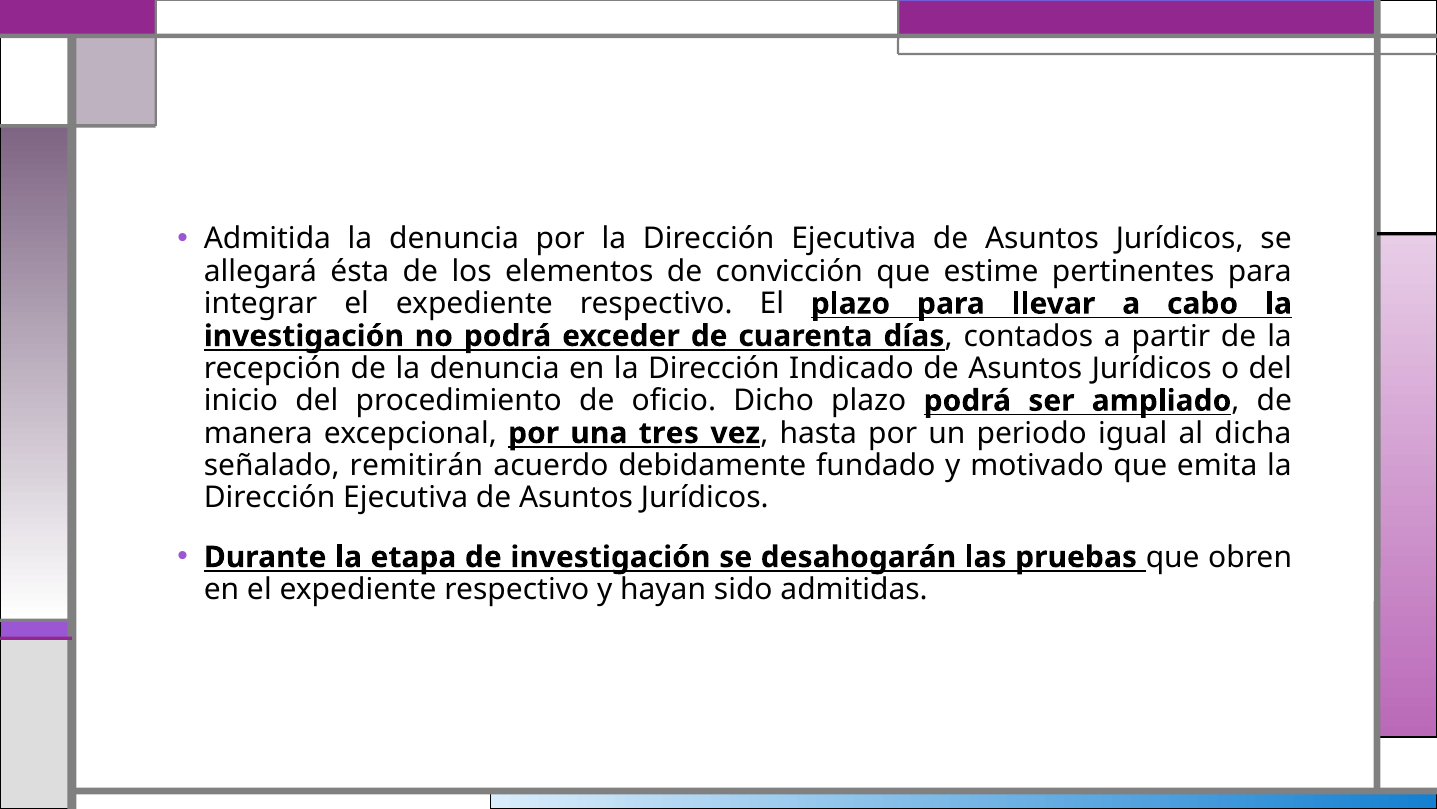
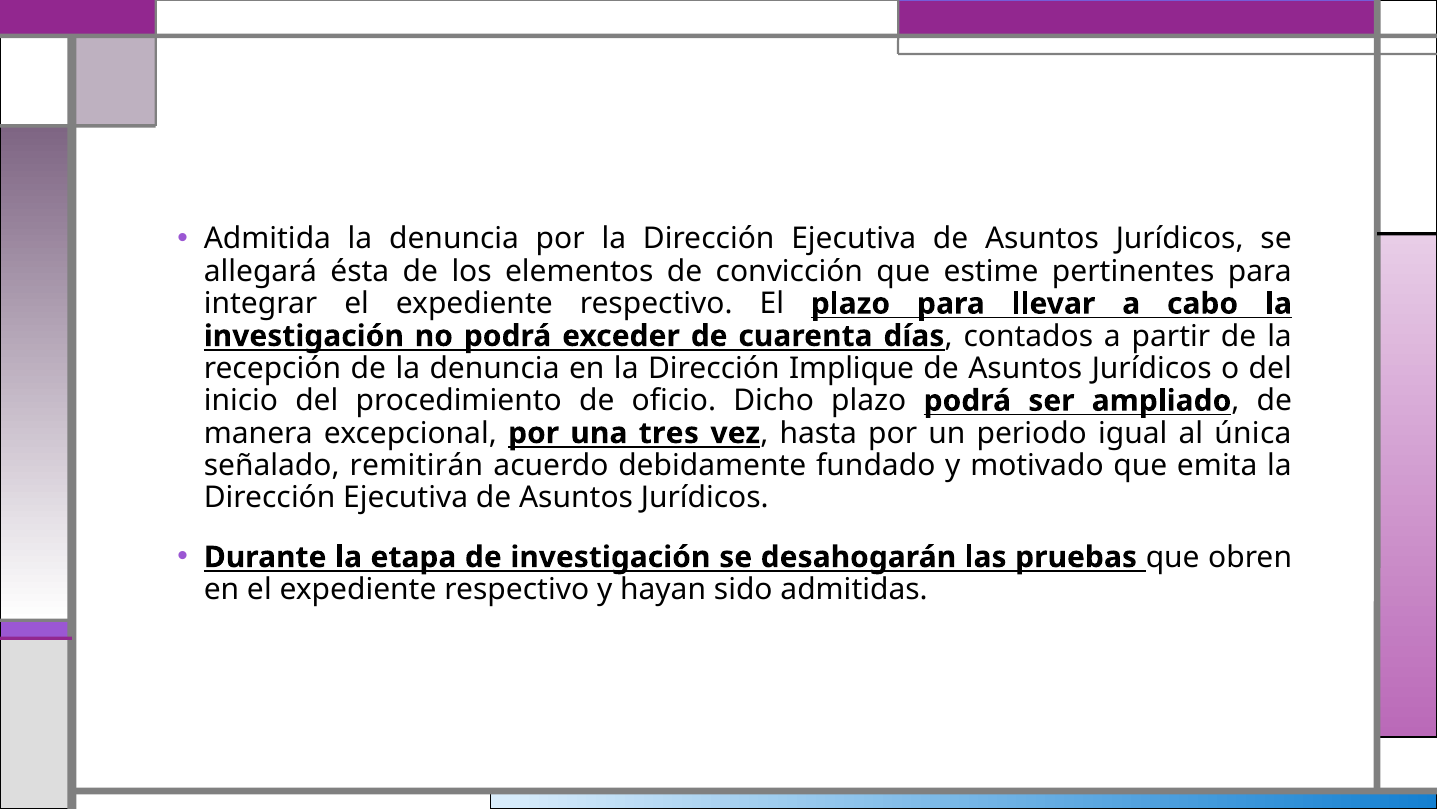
Indicado: Indicado -> Implique (852, 368)
dicha: dicha -> única (1253, 433)
